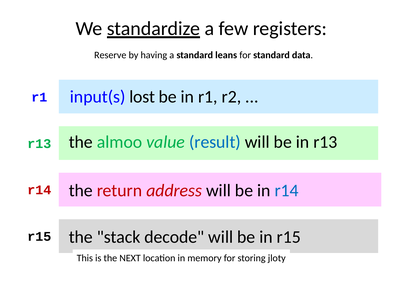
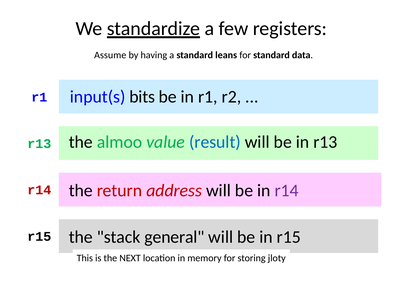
Reserve: Reserve -> Assume (110, 55)
lost: lost -> bits (142, 97)
r14 colour: blue -> purple (287, 191)
decode: decode -> general (174, 237)
